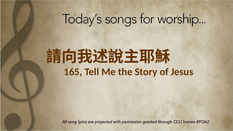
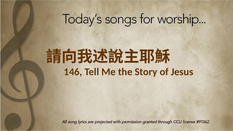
165: 165 -> 146 (73, 72)
